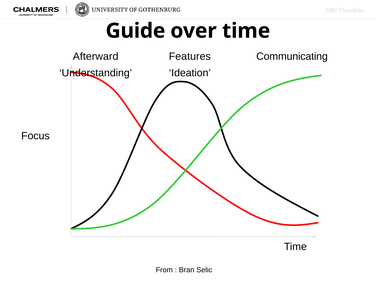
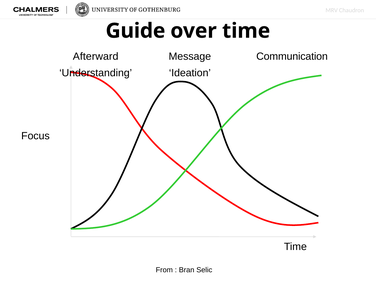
Features: Features -> Message (190, 56)
Communicating: Communicating -> Communication (292, 56)
